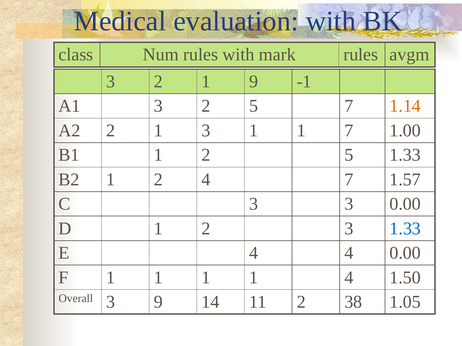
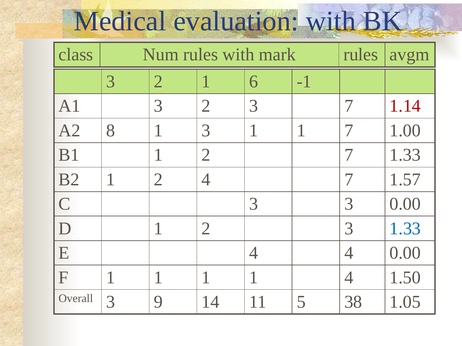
1 9: 9 -> 6 (254, 82)
3 2 5: 5 -> 3 (254, 106)
1.14 colour: orange -> red (405, 106)
A2 2: 2 -> 8 (111, 131)
1 2 5: 5 -> 7 (349, 155)
11 2: 2 -> 5 (301, 302)
